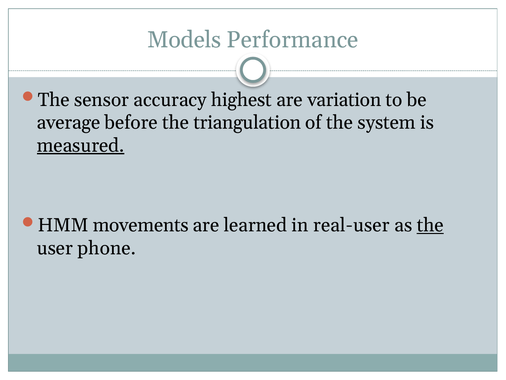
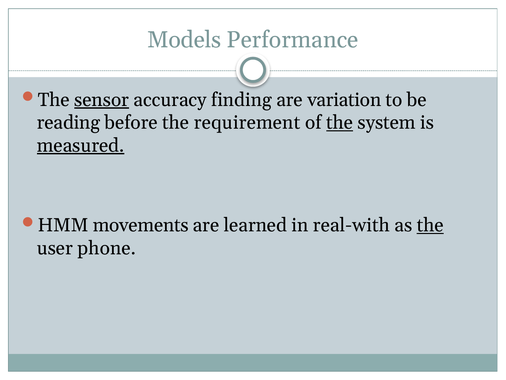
sensor underline: none -> present (102, 100)
highest: highest -> finding (241, 100)
average: average -> reading (68, 123)
triangulation: triangulation -> requirement (247, 123)
the underline: none -> present (340, 123)
real-user: real-user -> real-with (351, 225)
